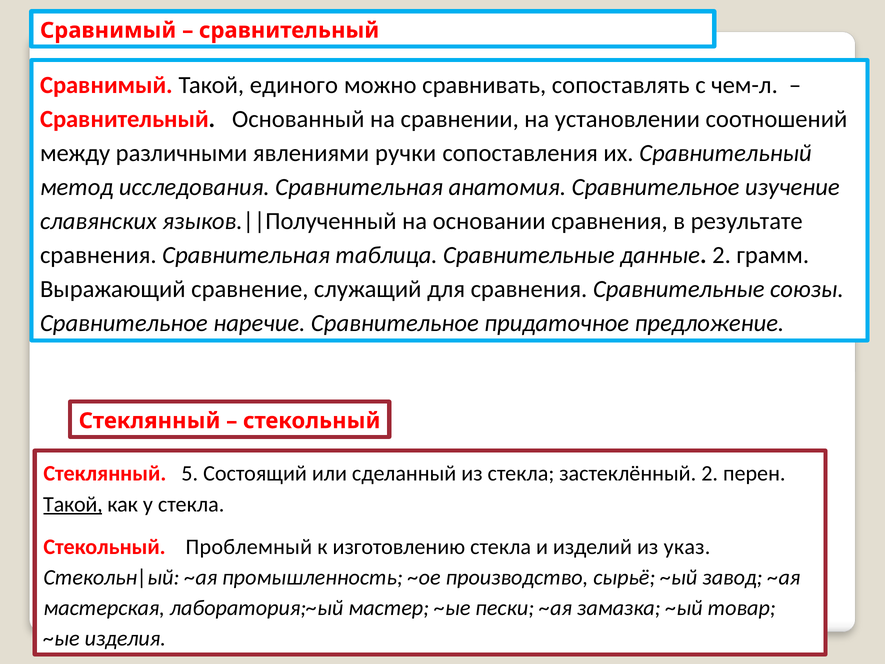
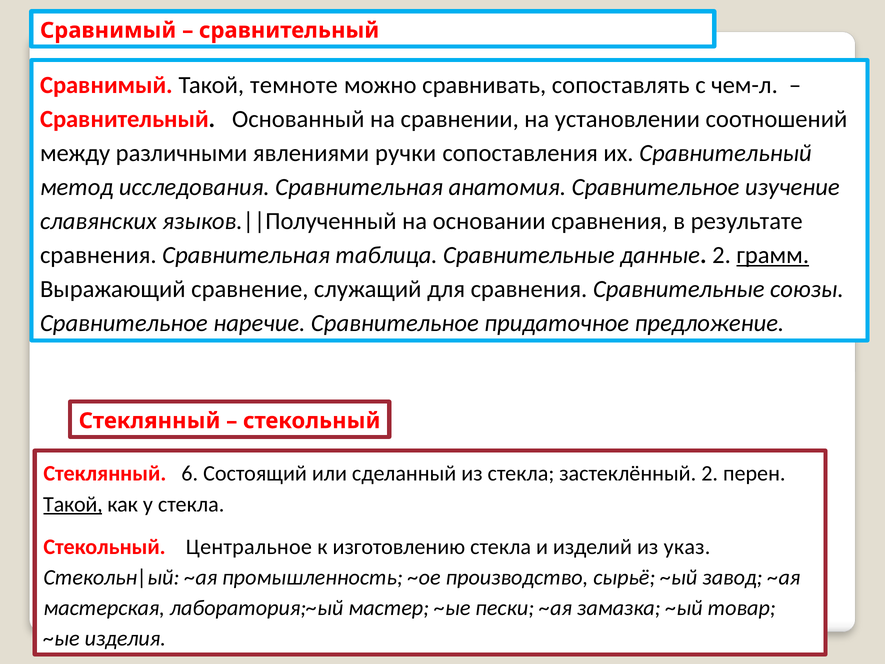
единого: единого -> темноте (294, 85)
грамм underline: none -> present (773, 255)
5: 5 -> 6 (190, 473)
Проблемный: Проблемный -> Центральное (249, 547)
